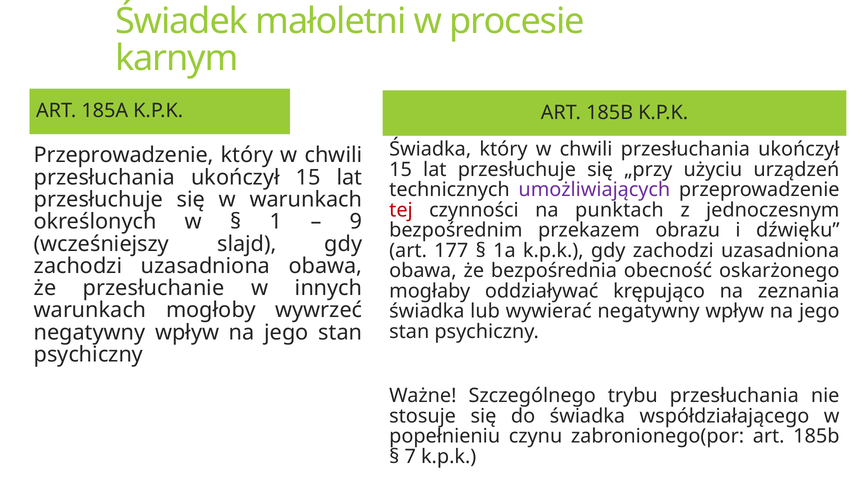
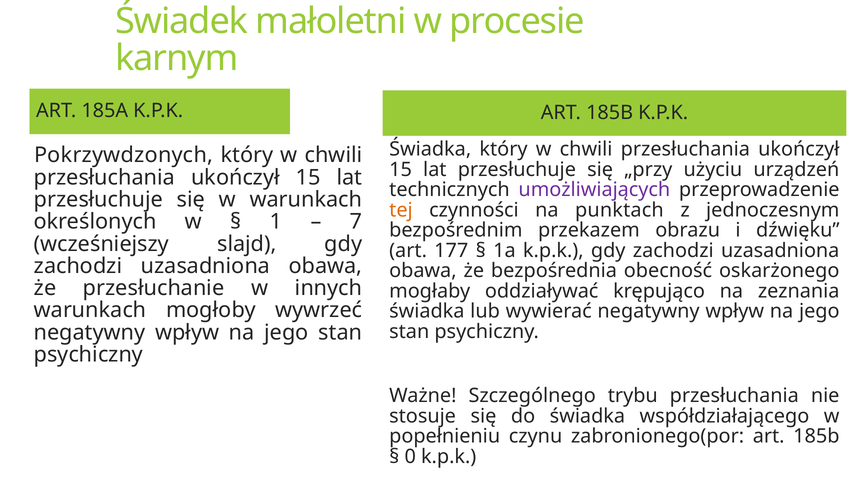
Przeprowadzenie: Przeprowadzenie -> Pokrzywdzonych (124, 155)
tej colour: red -> orange (401, 210)
9: 9 -> 7 (356, 222)
7: 7 -> 0 (410, 457)
